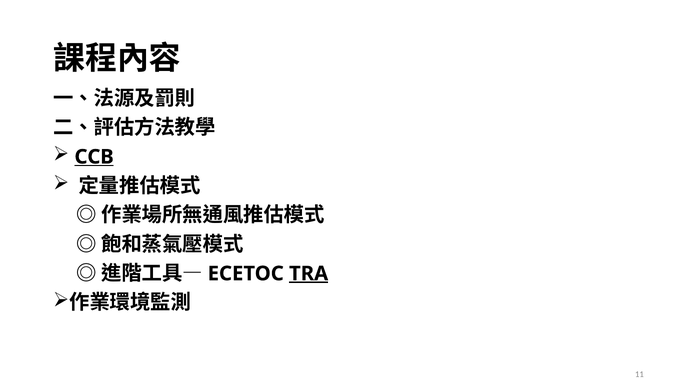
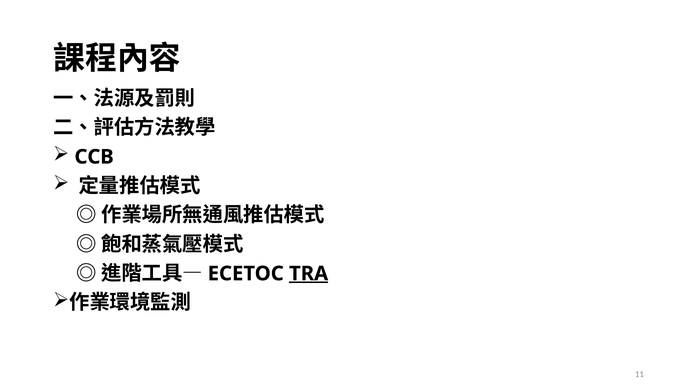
CCB underline: present -> none (94, 157)
